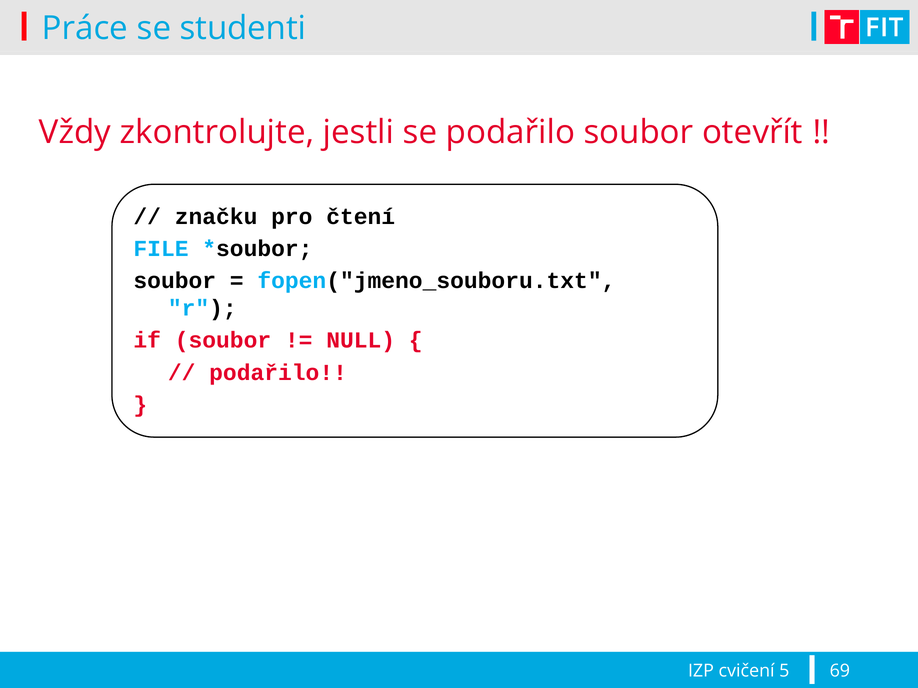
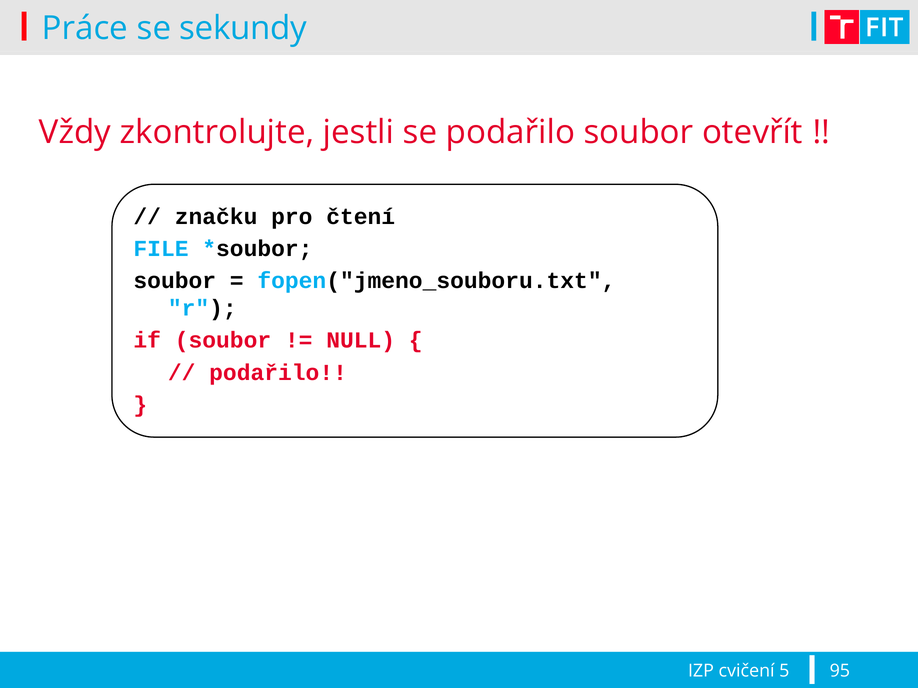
studenti: studenti -> sekundy (243, 28)
69: 69 -> 95 (840, 672)
